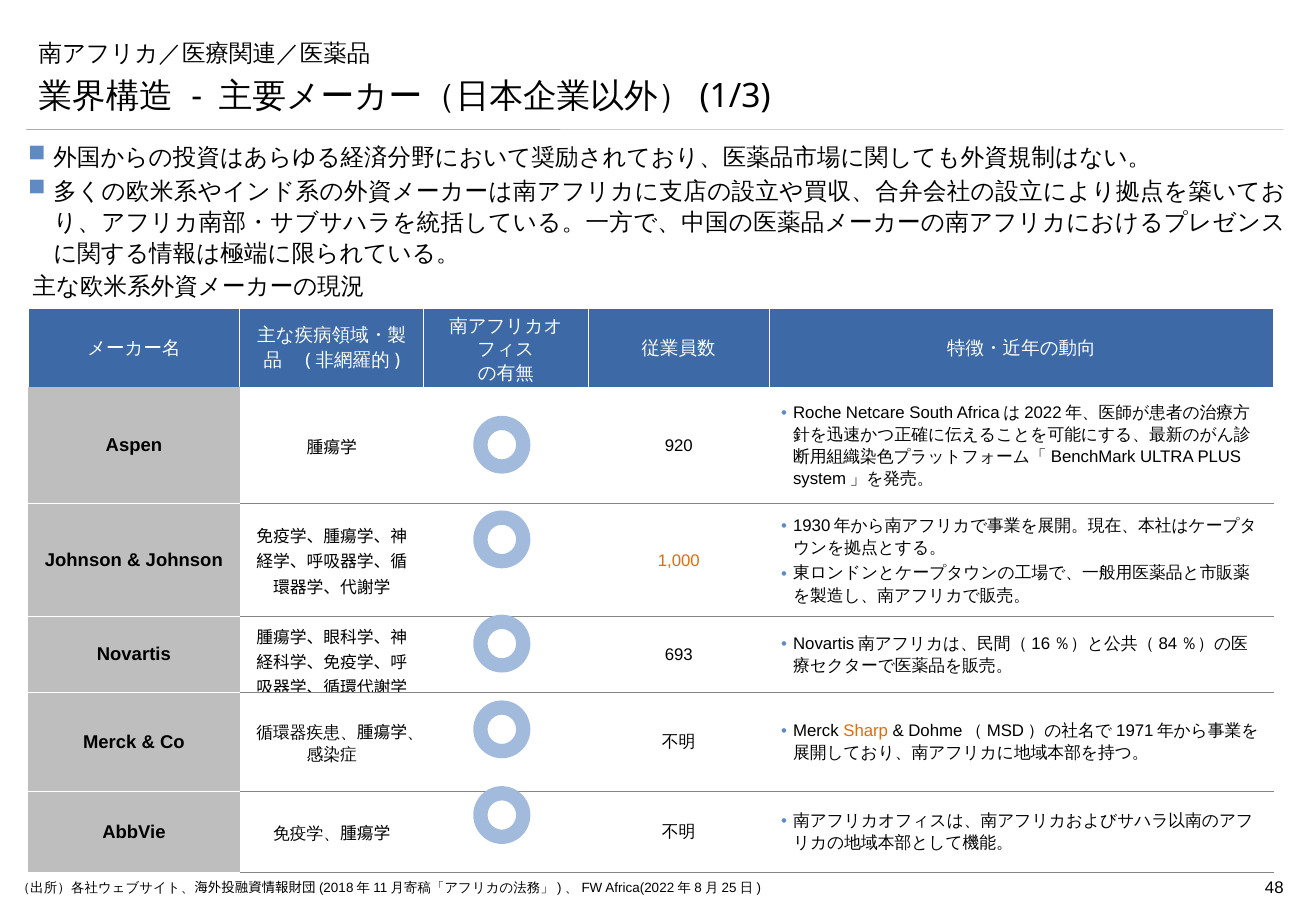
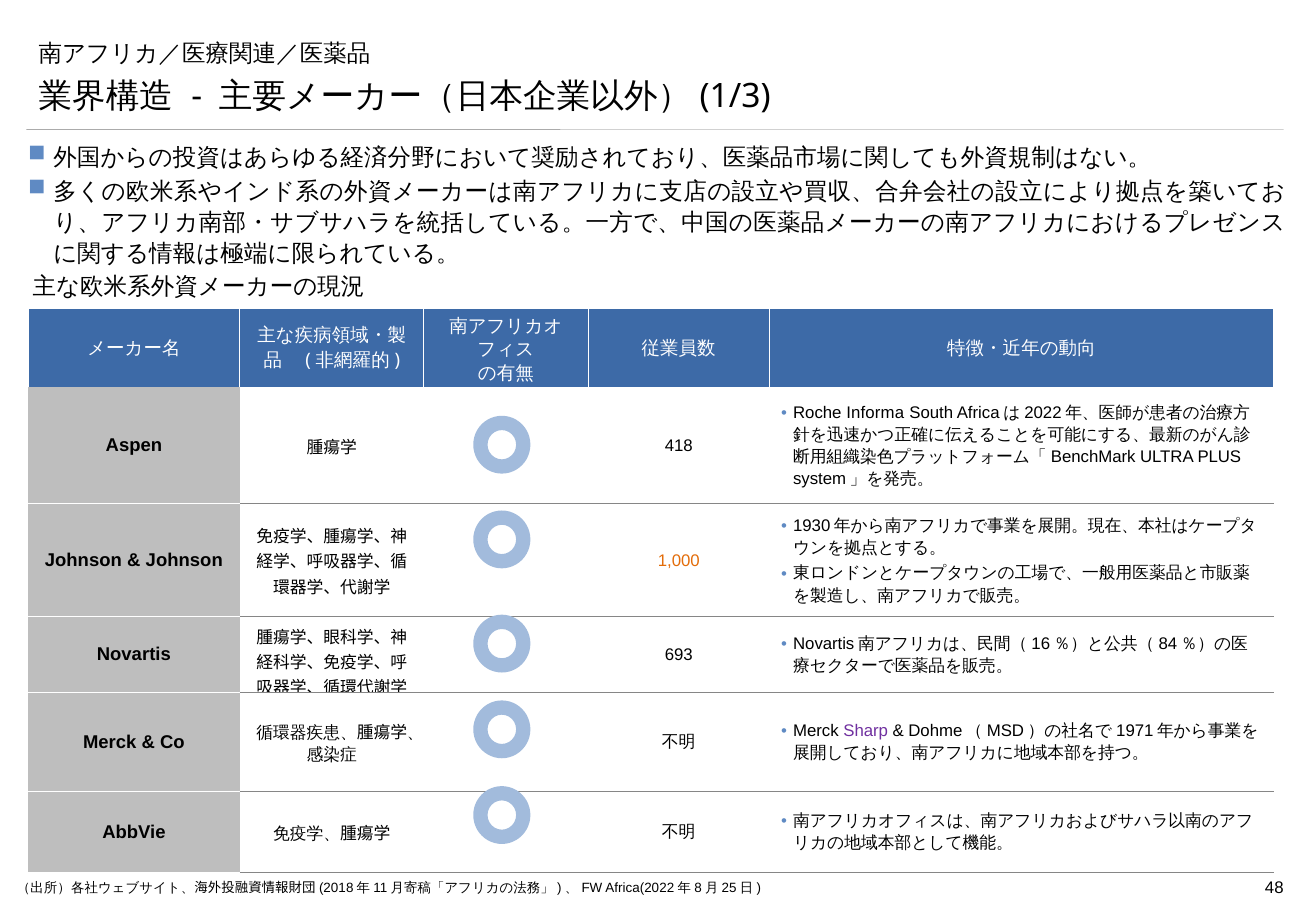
Netcare: Netcare -> Informa (875, 412)
920: 920 -> 418 (679, 446)
Sharp colour: orange -> purple (866, 731)
